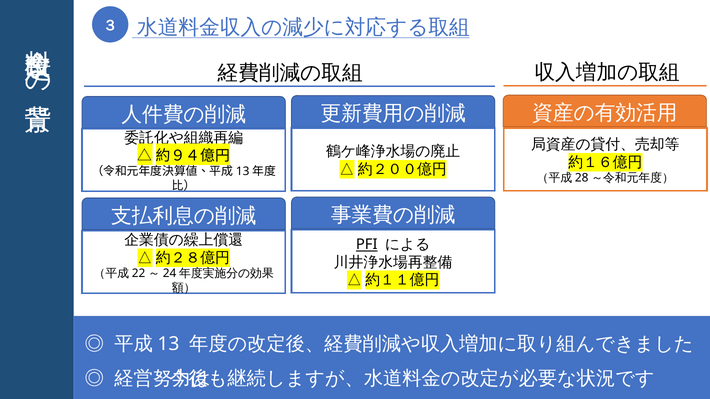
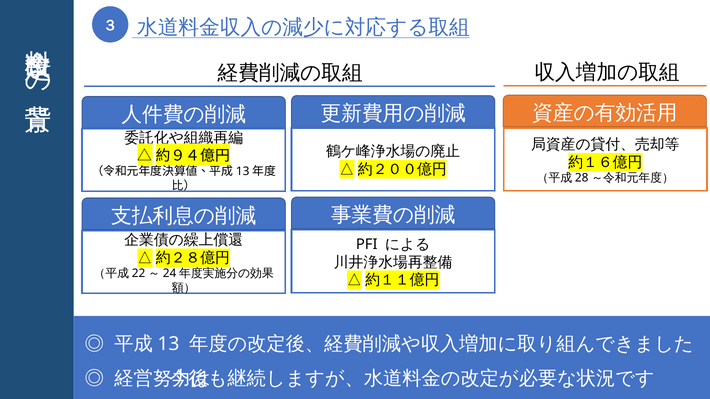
PFI underline: present -> none (367, 245)
